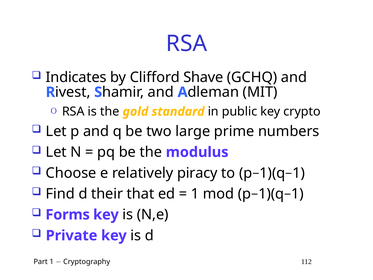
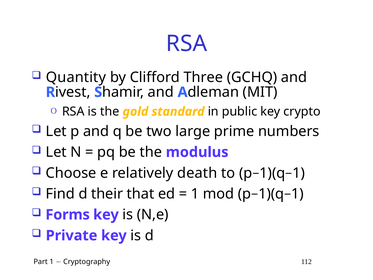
Indicates: Indicates -> Quantity (76, 77)
Shave: Shave -> Three (203, 77)
piracy: piracy -> death (197, 173)
